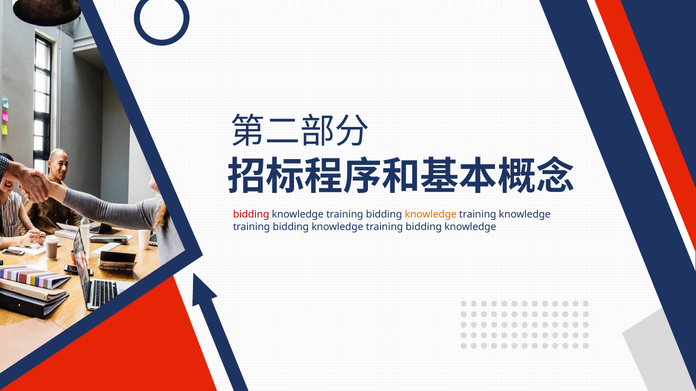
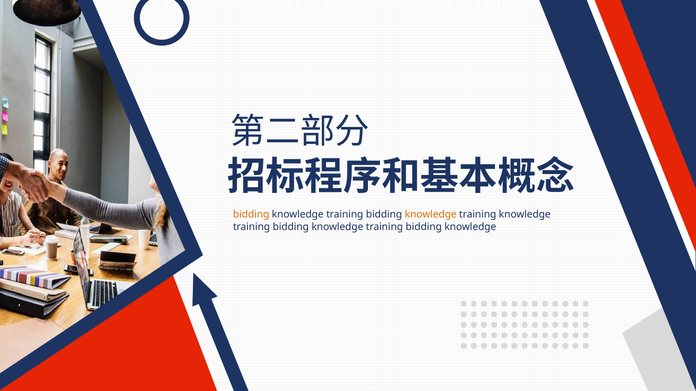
bidding colour: red -> orange (251, 215)
